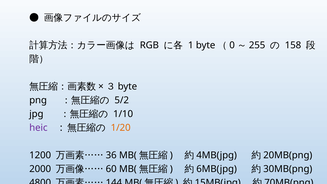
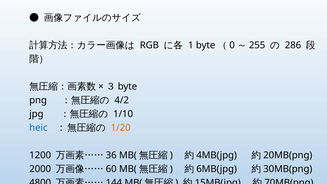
158: 158 -> 286 (293, 45)
5/2: 5/2 -> 4/2 (122, 100)
heic colour: purple -> blue (38, 128)
